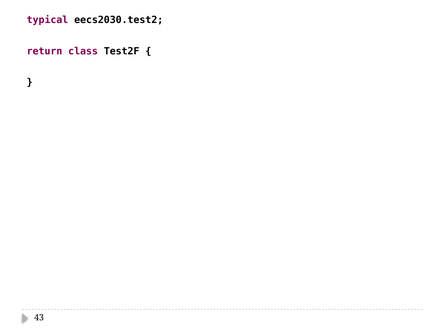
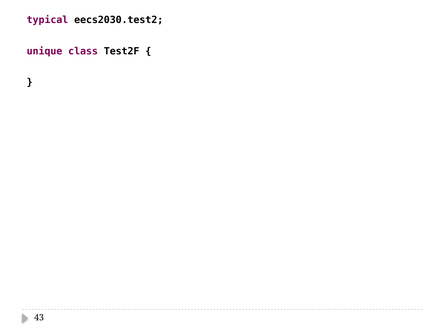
return: return -> unique (45, 51)
